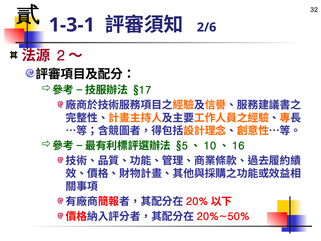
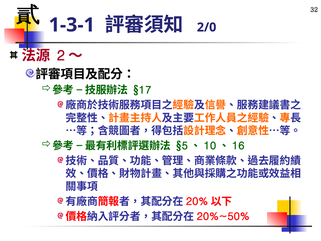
2/6: 2/6 -> 2/0 (207, 27)
